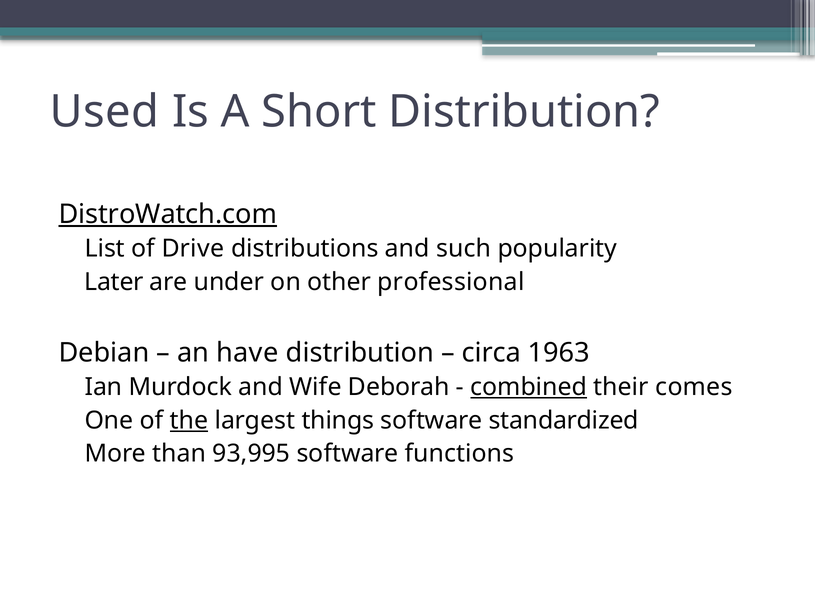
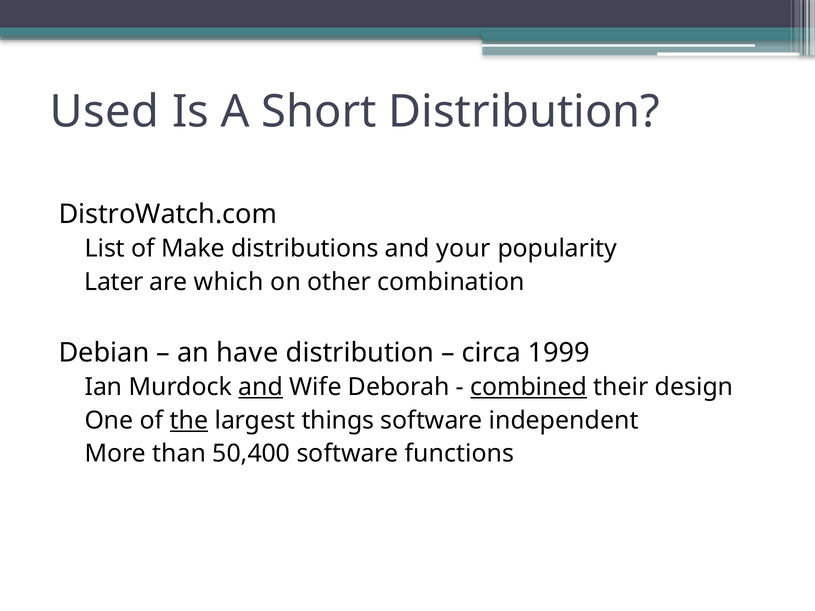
DistroWatch.com underline: present -> none (168, 214)
Drive: Drive -> Make (193, 249)
such: such -> your (463, 249)
under: under -> which (229, 282)
professional: professional -> combination (451, 282)
1963: 1963 -> 1999 (559, 353)
and underline: none -> present (261, 387)
comes: comes -> design (694, 387)
standardized: standardized -> independent (564, 421)
93,995: 93,995 -> 50,400 (251, 454)
